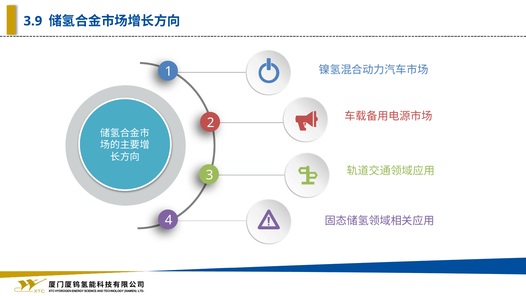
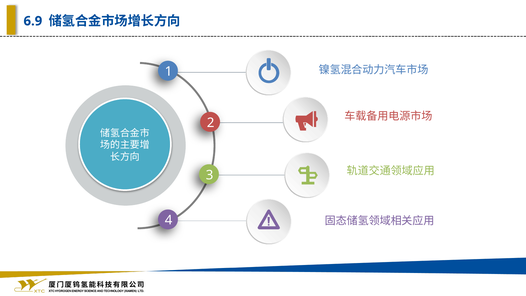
3.9: 3.9 -> 6.9 (33, 21)
